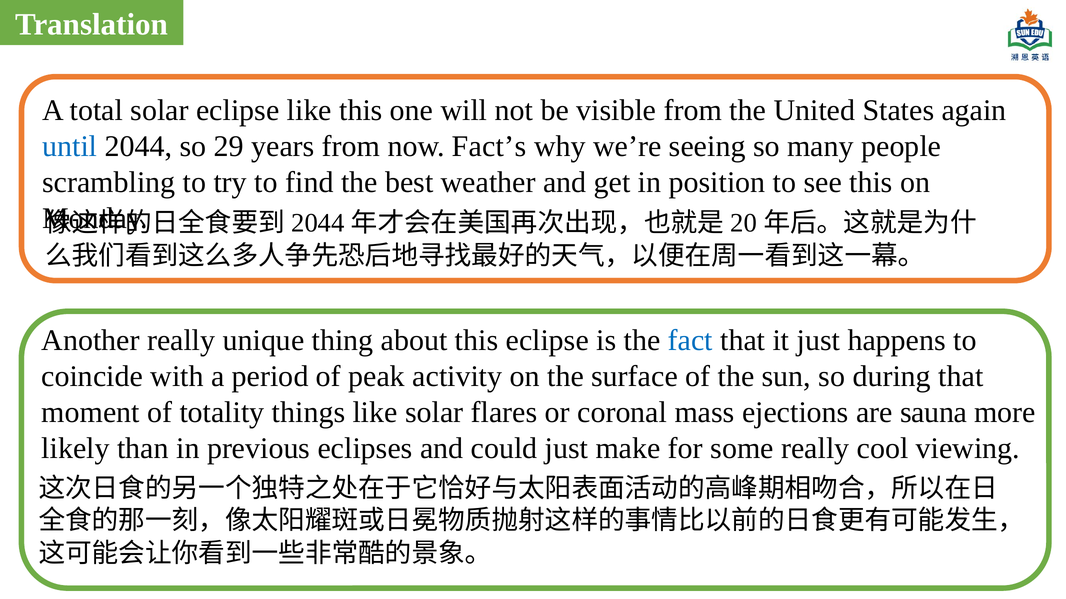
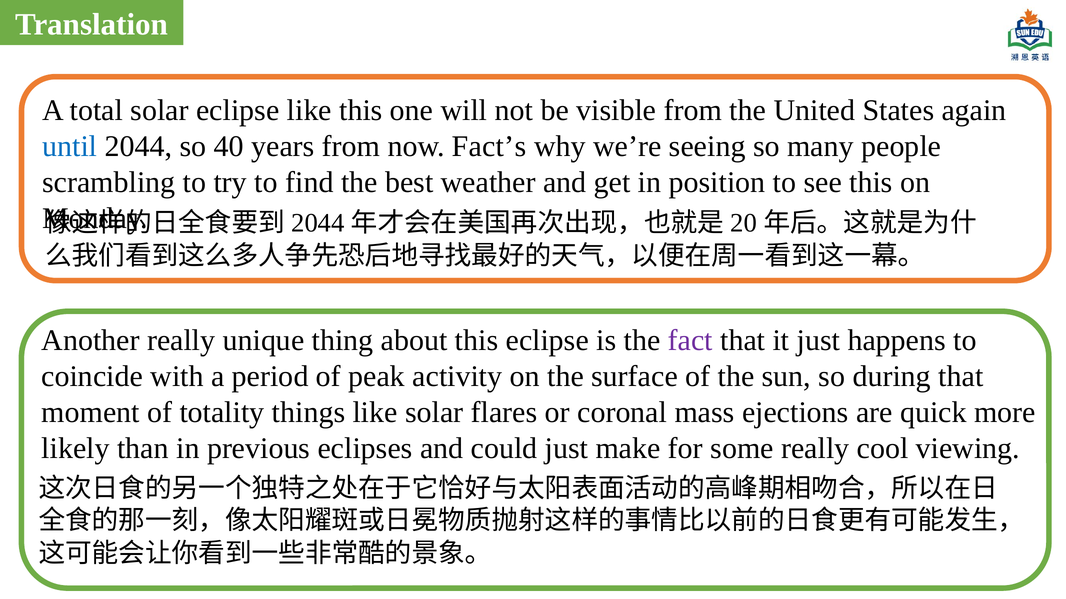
29: 29 -> 40 (229, 147)
fact colour: blue -> purple (690, 341)
sauna: sauna -> quick (933, 413)
